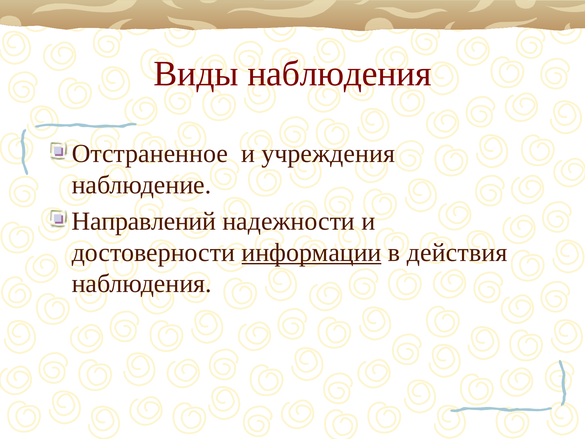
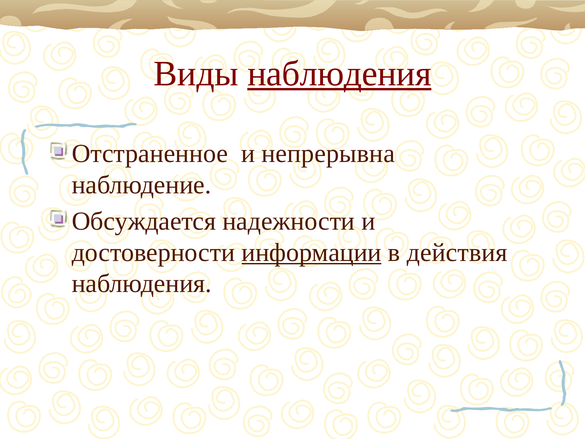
наблюдения underline: none -> present (339, 74)
учреждения: учреждения -> непрерывна (328, 153)
Направлений: Направлений -> Обсуждается (144, 221)
